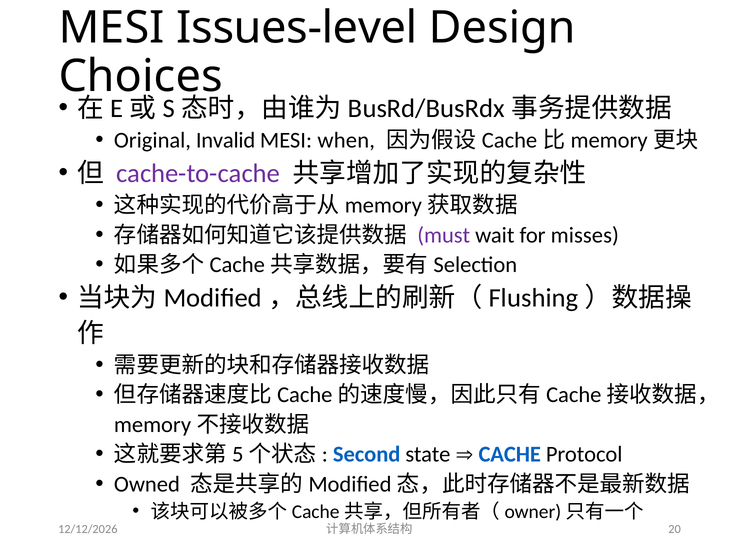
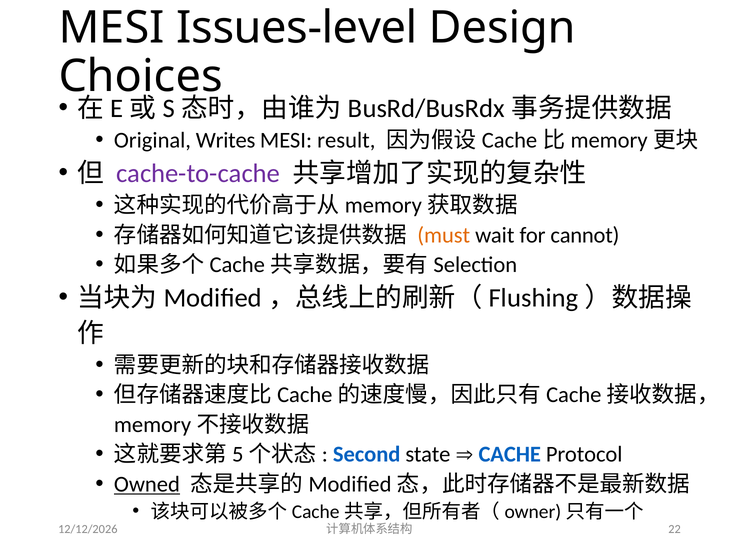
Invalid: Invalid -> Writes (226, 141)
when: when -> result (346, 141)
must colour: purple -> orange (444, 235)
misses: misses -> cannot (585, 235)
Owned underline: none -> present (147, 485)
20: 20 -> 22 (675, 529)
